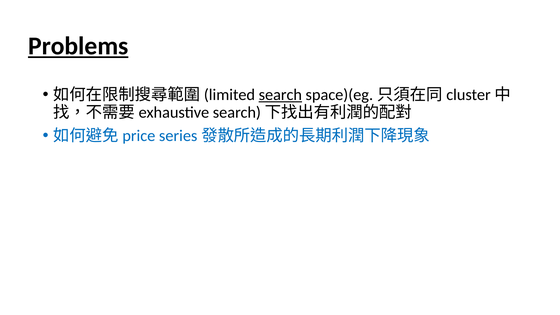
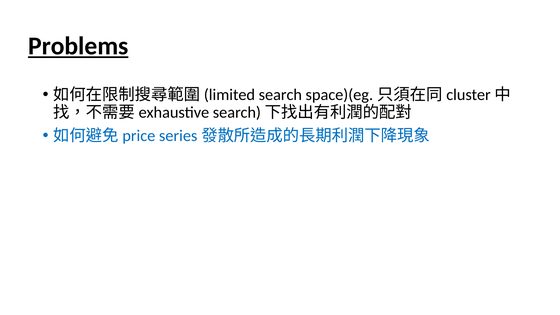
search underline: present -> none (280, 95)
